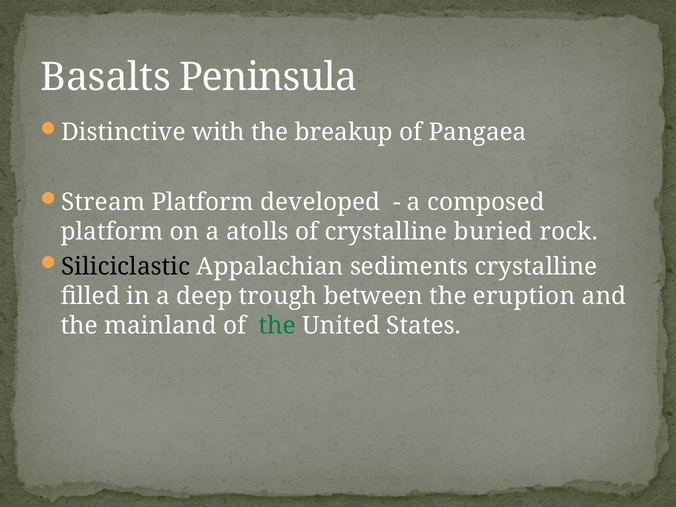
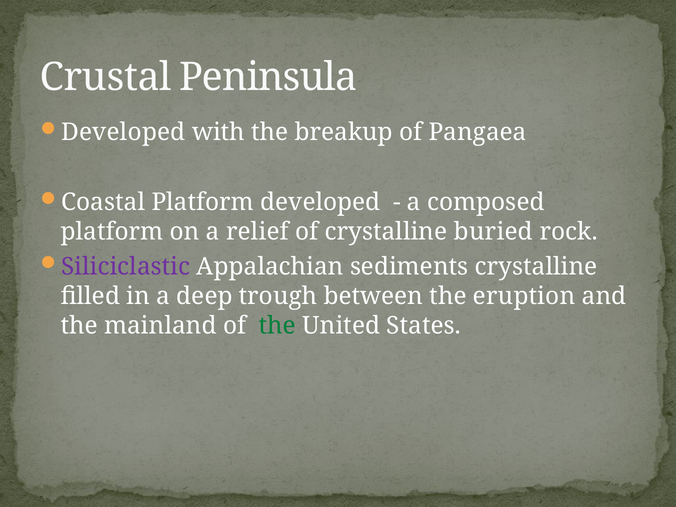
Basalts: Basalts -> Crustal (106, 77)
Distinctive: Distinctive -> Developed (123, 132)
Stream: Stream -> Coastal (103, 202)
atolls: atolls -> relief (257, 232)
Siliciclastic colour: black -> purple (126, 267)
